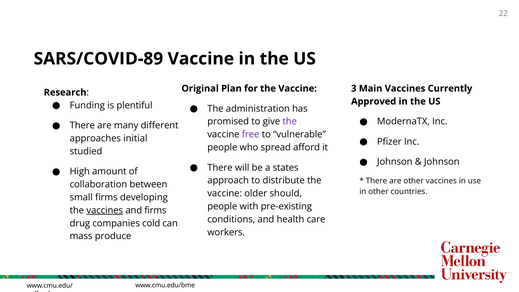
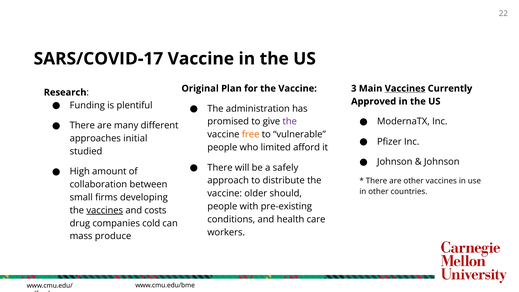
SARS/COVID-89: SARS/COVID-89 -> SARS/COVID-17 (98, 59)
Vaccines underline: none -> present (405, 88)
free colour: purple -> orange (251, 134)
spread: spread -> limited (276, 147)
states: states -> safely (286, 168)
and firms: firms -> costs (155, 210)
